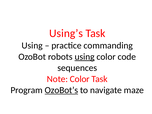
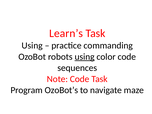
Using’s: Using’s -> Learn’s (66, 33)
Note Color: Color -> Code (80, 79)
OzoBot’s underline: present -> none (61, 90)
